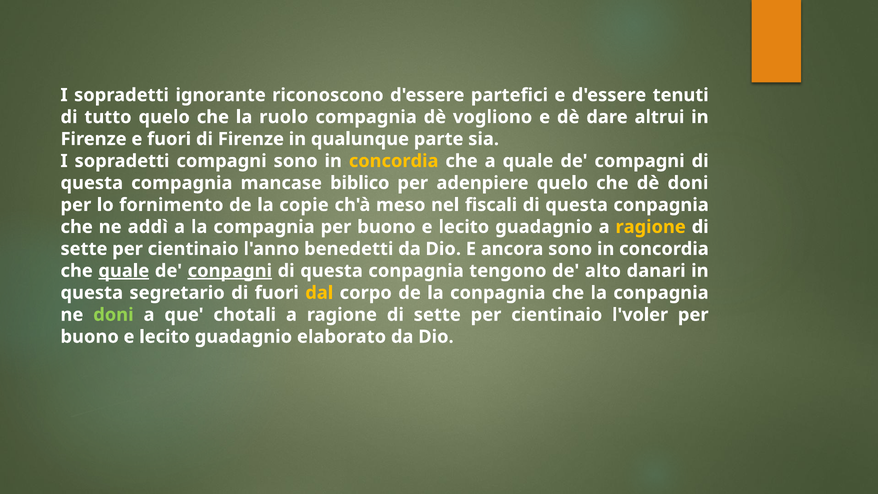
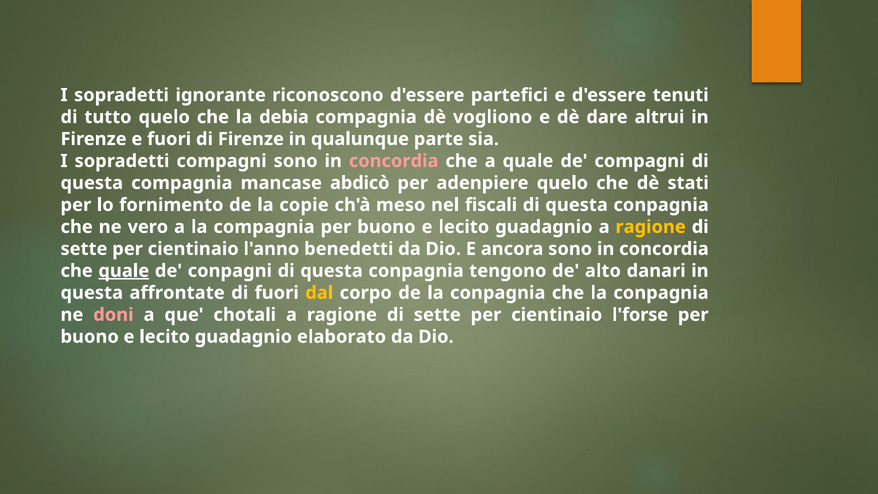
ruolo: ruolo -> debia (284, 117)
concordia colour: yellow -> pink (394, 161)
biblico: biblico -> abdicò (360, 183)
dè doni: doni -> stati (688, 183)
addì: addì -> vero (148, 227)
conpagni underline: present -> none (230, 271)
segretario: segretario -> affrontate (177, 293)
doni colour: light green -> pink (113, 315)
l'voler: l'voler -> l'forse (640, 315)
